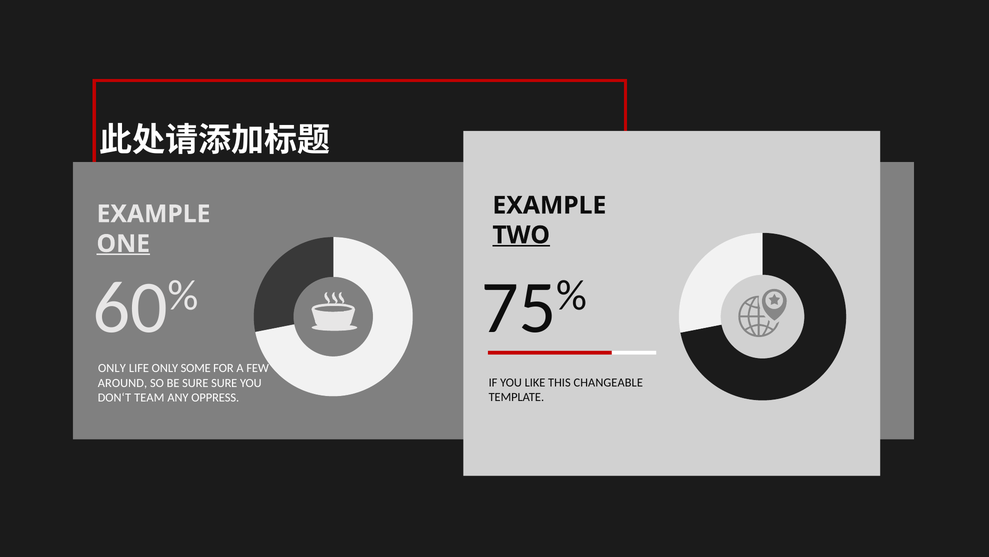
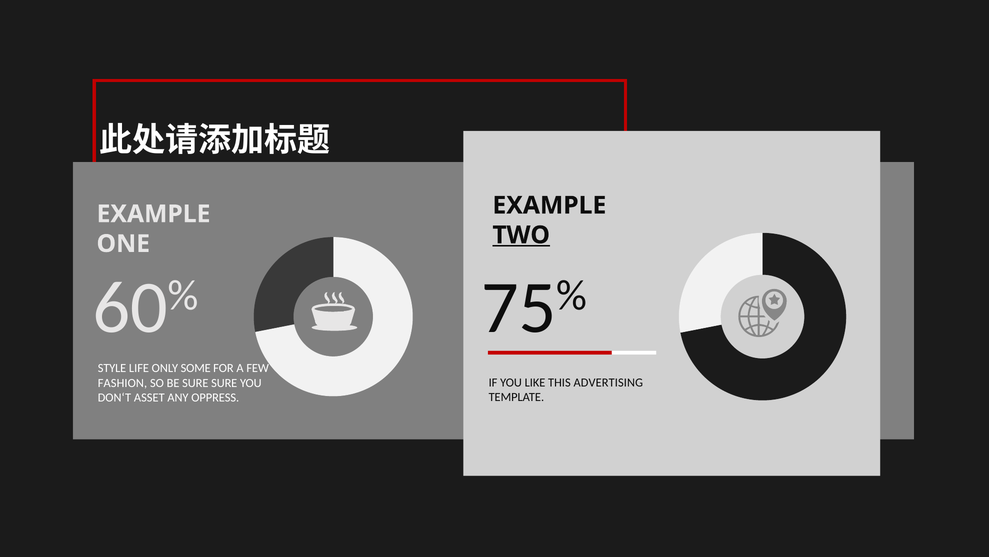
ONE underline: present -> none (123, 243)
ONLY: ONLY -> STYLE (112, 368)
CHANGEABLE: CHANGEABLE -> ADVERTISING (608, 382)
AROUND: AROUND -> FASHION (122, 382)
TEAM: TEAM -> ASSET (149, 397)
